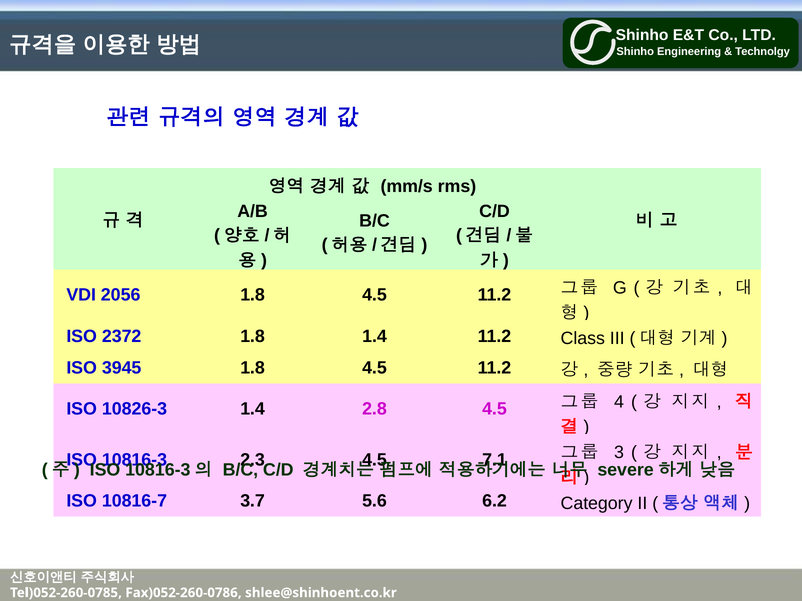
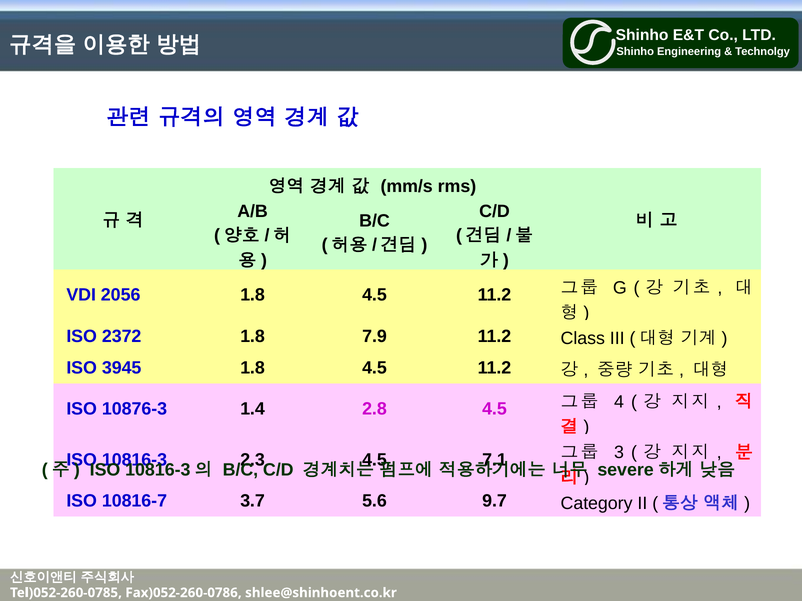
1.8 1.4: 1.4 -> 7.9 (375, 337)
10826-3: 10826-3 -> 10876-3 (135, 409)
6.2: 6.2 -> 9.7 (495, 501)
